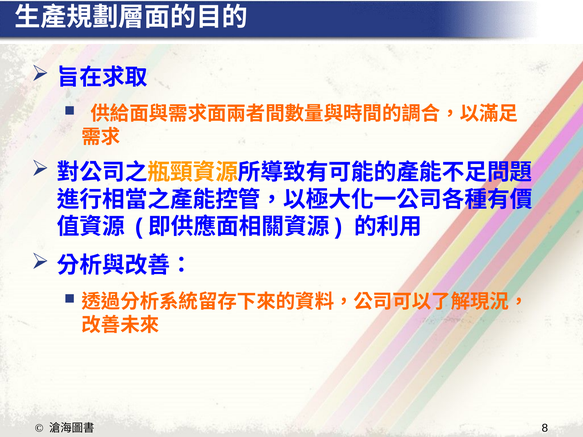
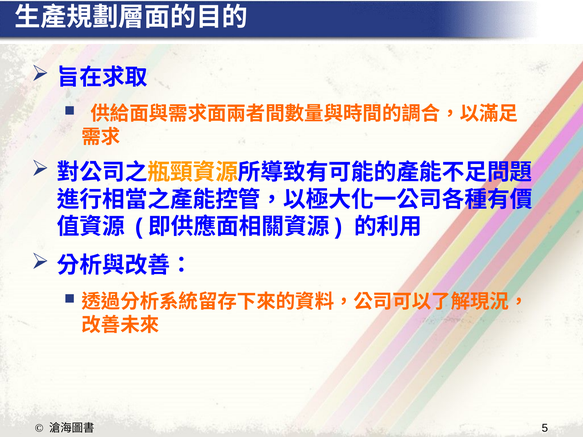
8: 8 -> 5 (545, 428)
